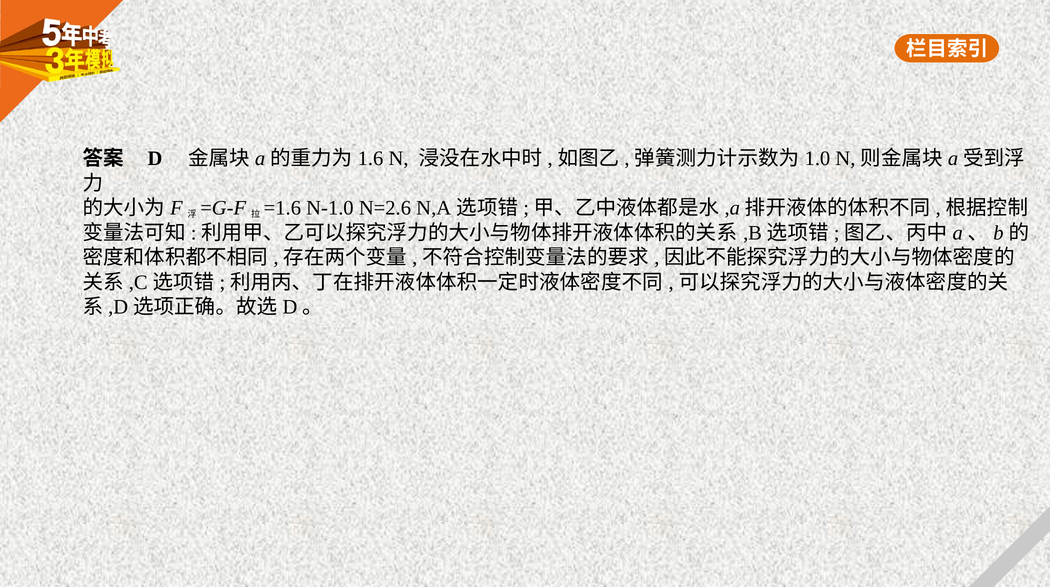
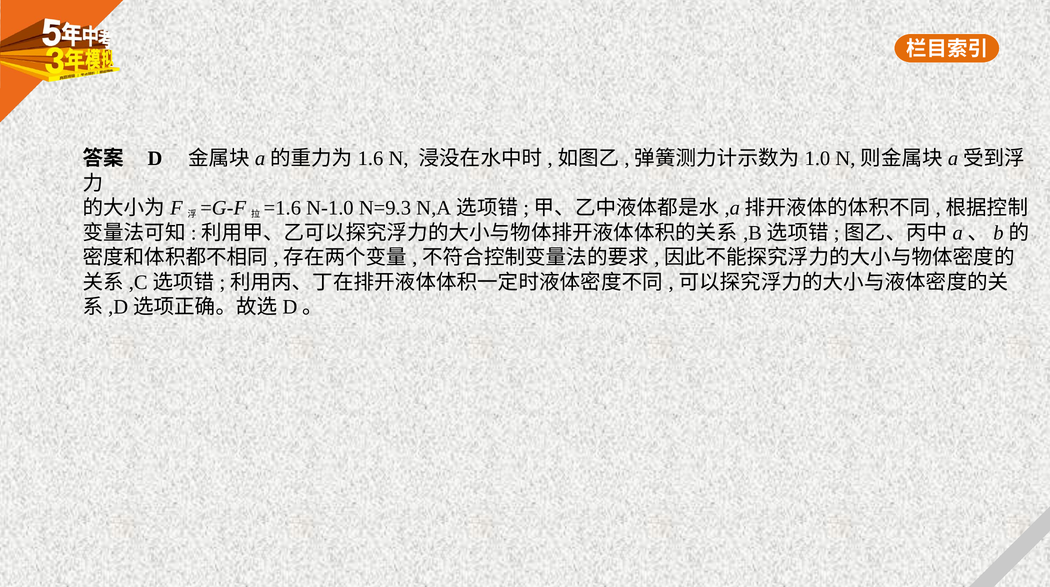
N=2.6: N=2.6 -> N=9.3 (385, 208)
